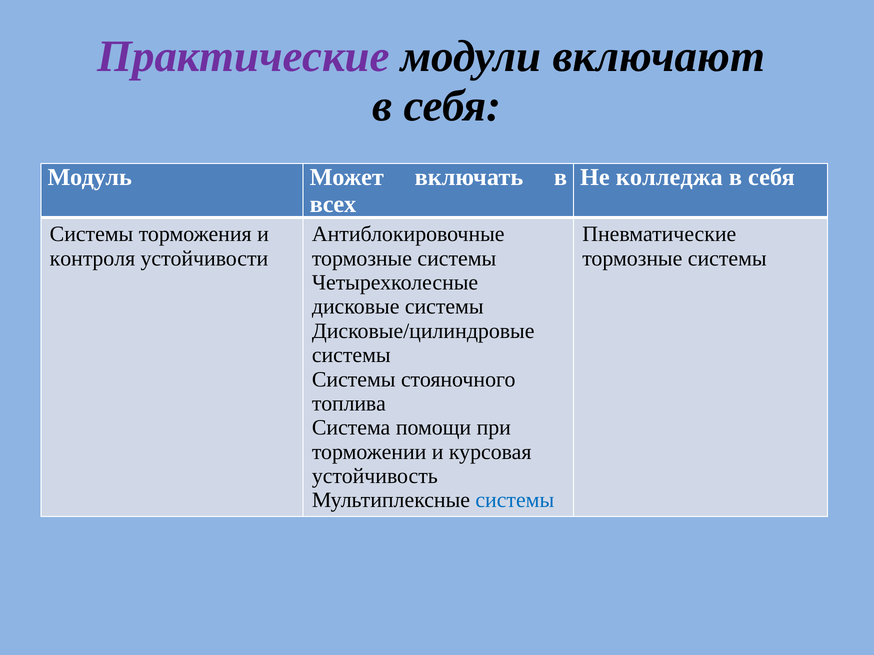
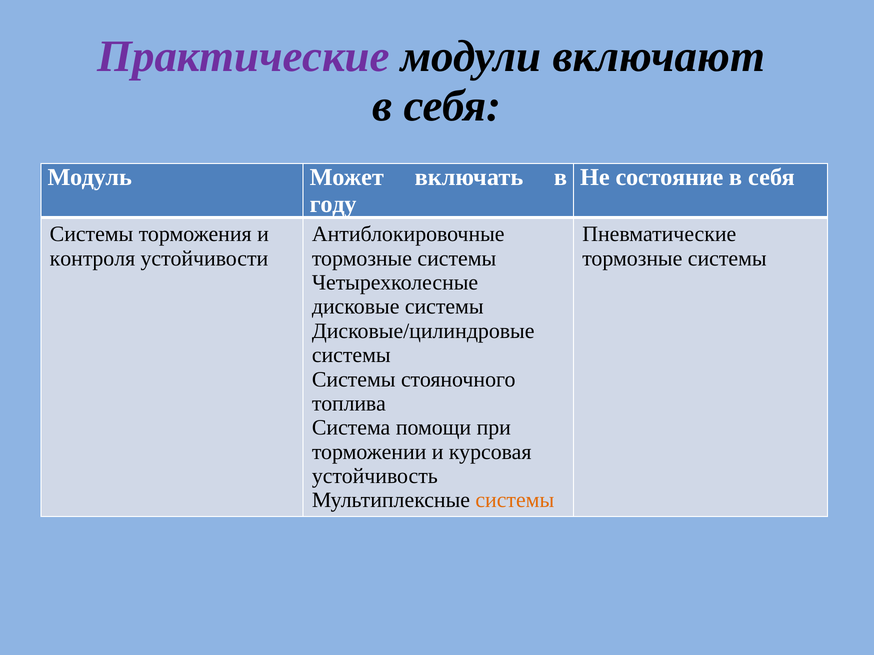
колледжа: колледжа -> состояние (669, 178)
всех: всех -> году (333, 204)
системы colour: blue -> orange (515, 501)
